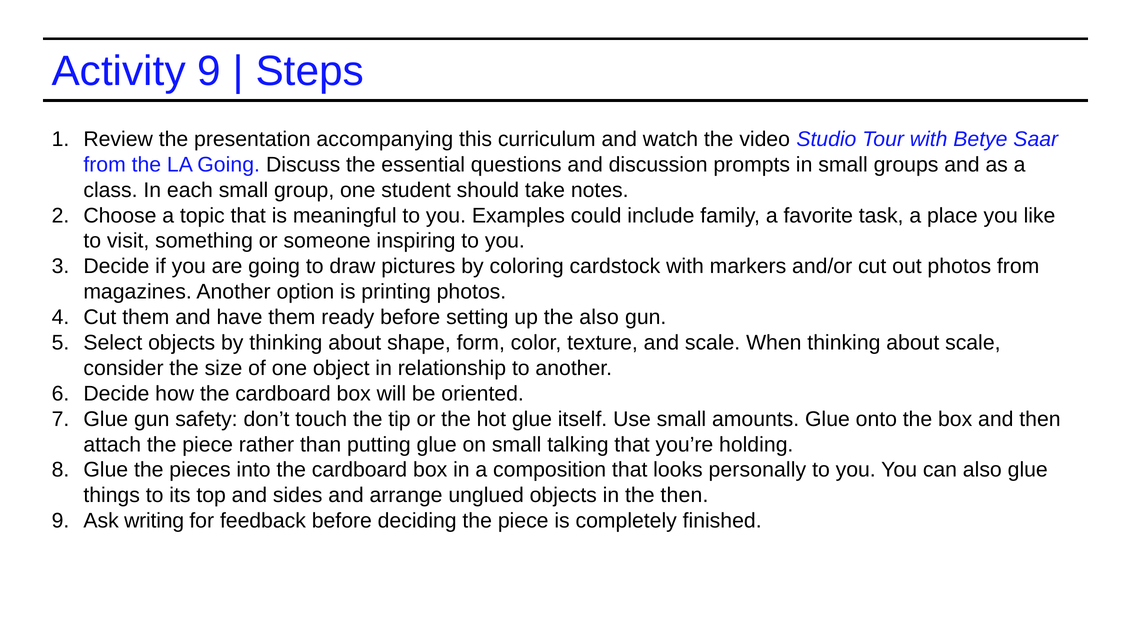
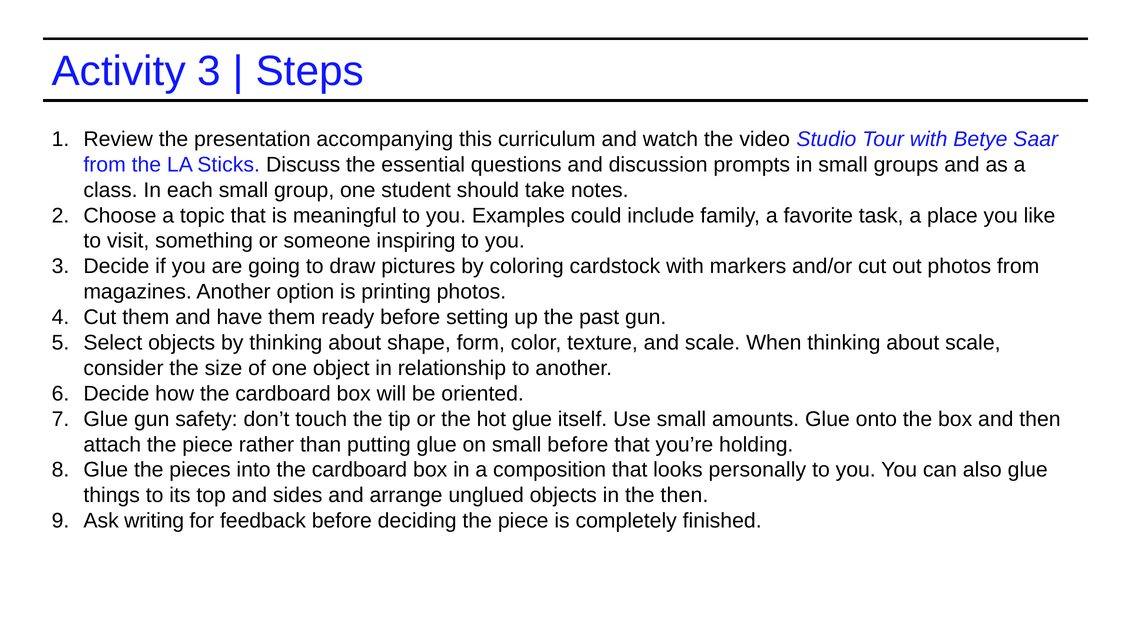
Activity 9: 9 -> 3 (209, 71)
LA Going: Going -> Sticks (229, 165)
the also: also -> past (599, 317)
small talking: talking -> before (578, 445)
